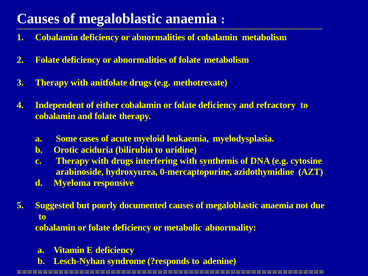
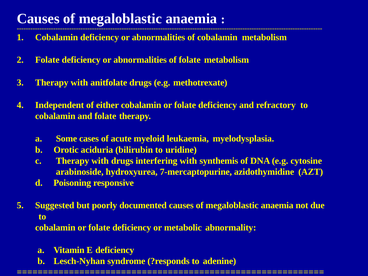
0-mercaptopurine: 0-mercaptopurine -> 7-mercaptopurine (196, 172)
Myeloma: Myeloma -> Poisoning (72, 183)
